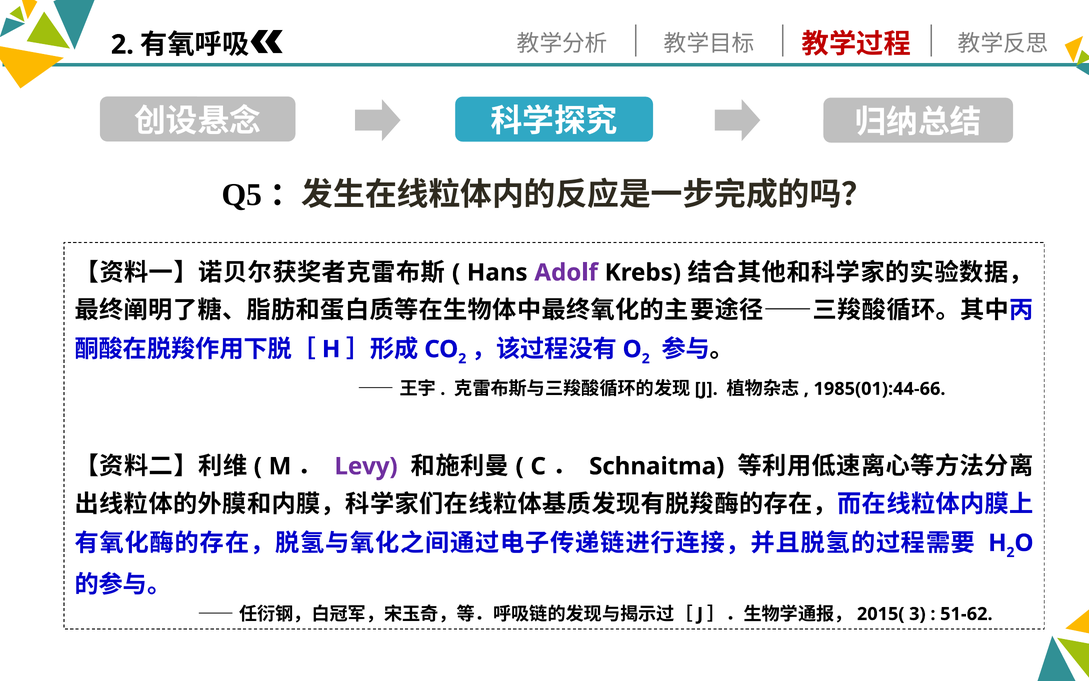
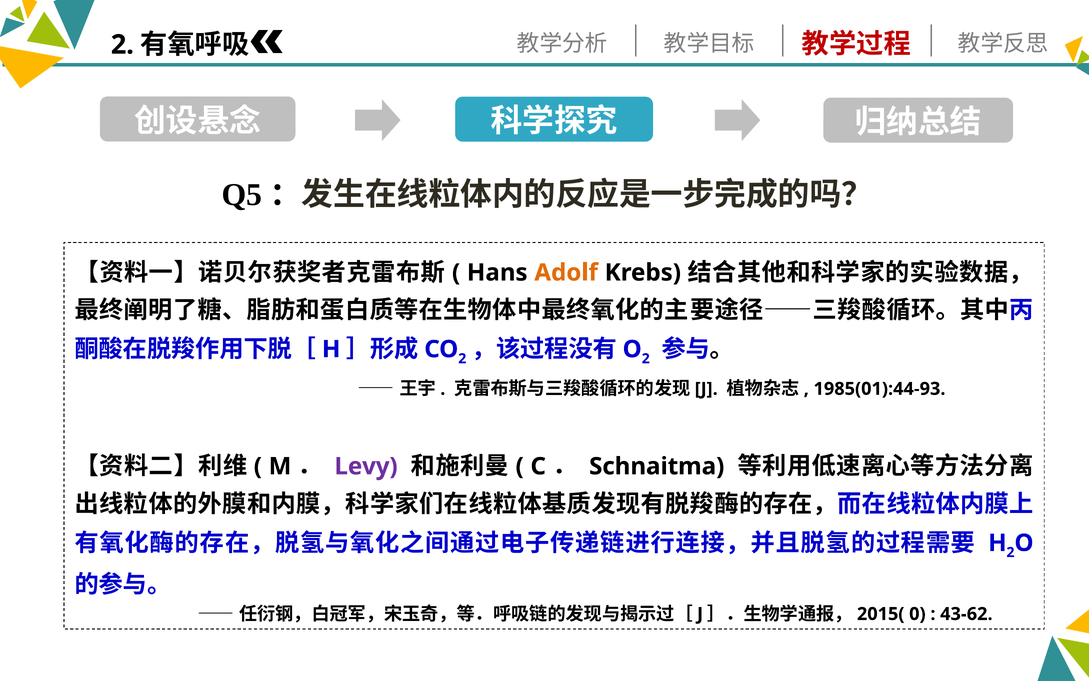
Adolf colour: purple -> orange (566, 273)
1985(01):44-66: 1985(01):44-66 -> 1985(01):44-93 (880, 389)
3: 3 -> 0 (917, 614)
51-62: 51-62 -> 43-62 (966, 614)
